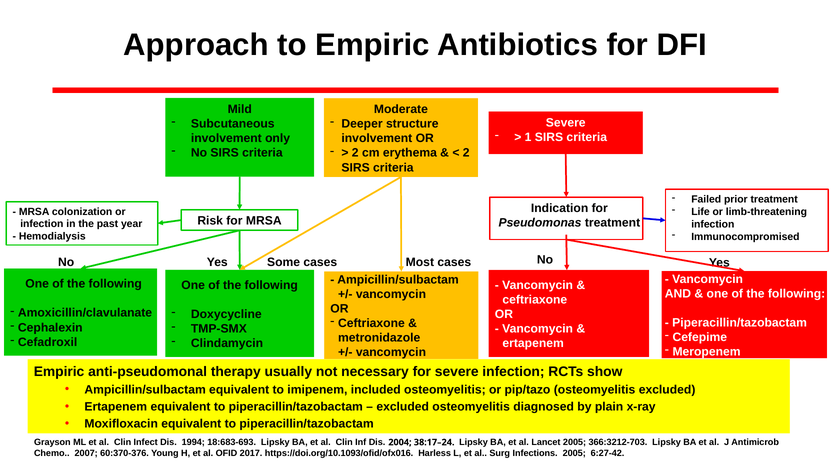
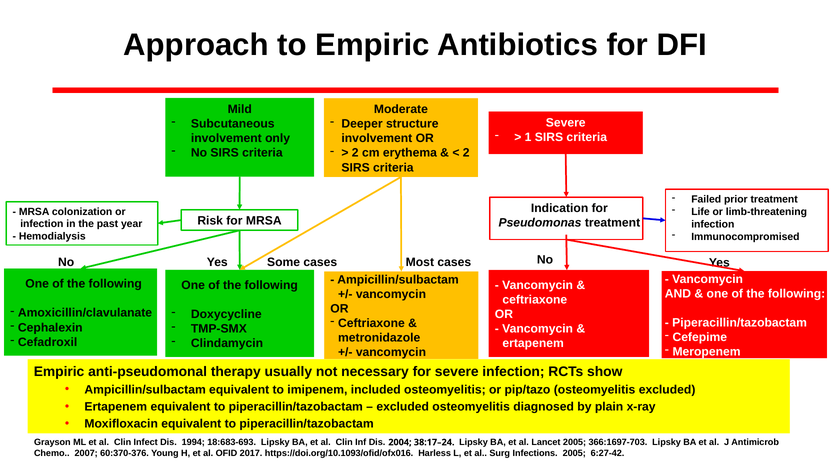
366:3212-703: 366:3212-703 -> 366:1697-703 (618, 443)
